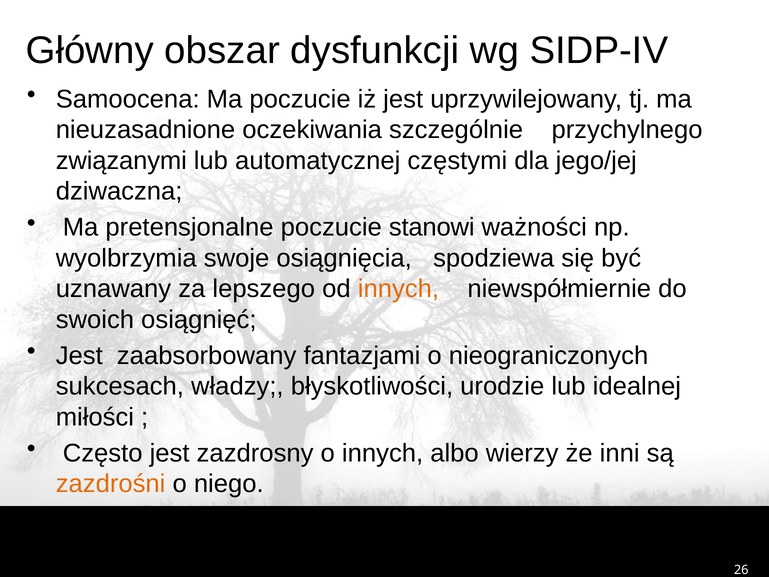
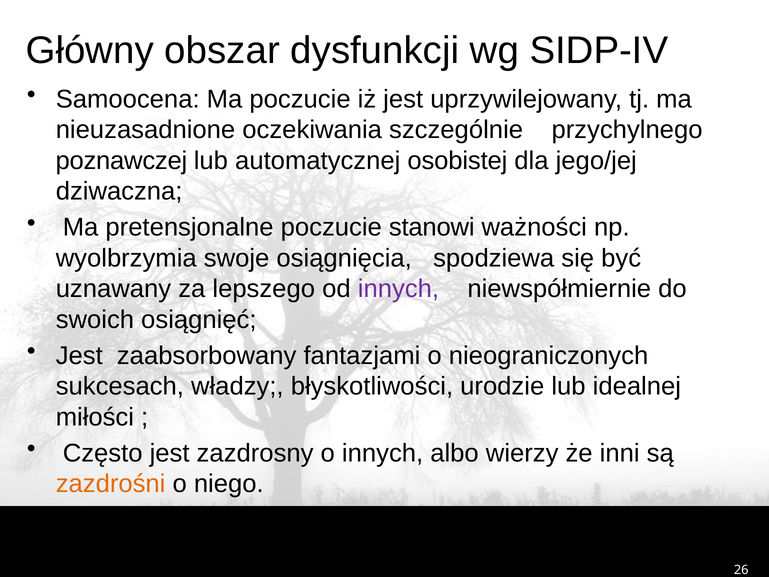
związanymi: związanymi -> poznawczej (121, 161)
częstymi: częstymi -> osobistej (457, 161)
innych colour: orange -> purple (398, 289)
